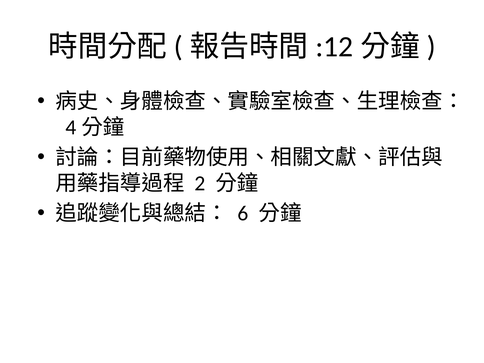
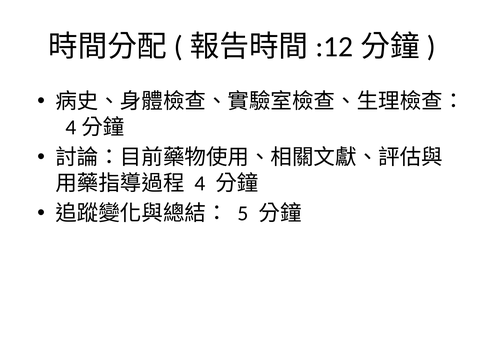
2: 2 -> 4 (200, 183)
6: 6 -> 5 (243, 213)
